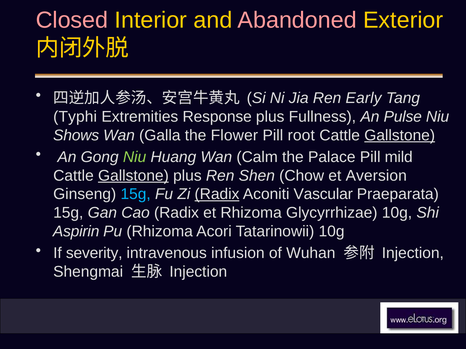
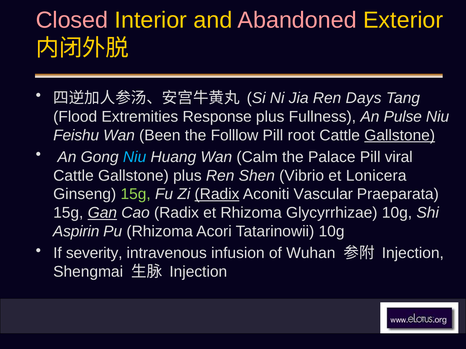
Early: Early -> Days (364, 98)
Typhi: Typhi -> Flood (75, 117)
Shows: Shows -> Feishu (76, 135)
Galla: Galla -> Been (160, 135)
Flower: Flower -> Folllow (235, 135)
Niu colour: light green -> light blue (135, 157)
mild: mild -> viral (399, 157)
Gallstone underline: present -> none (133, 176)
Chow: Chow -> Vibrio (302, 176)
Aversion: Aversion -> Lonicera (376, 176)
15g colour: light blue -> light green (136, 194)
Gan underline: none -> present (102, 213)
